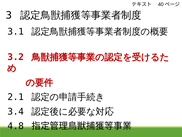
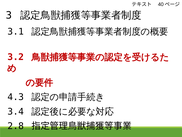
2.1: 2.1 -> 4.3 (16, 97)
4.8: 4.8 -> 2.8 (16, 126)
